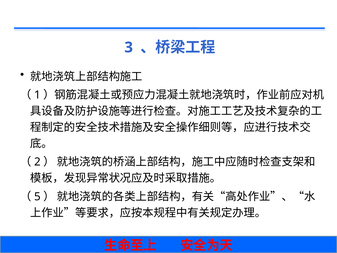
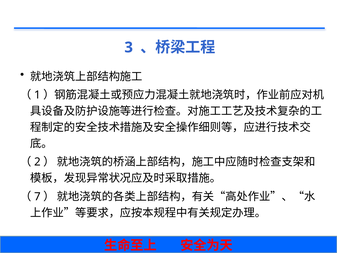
5: 5 -> 7 (37, 196)
